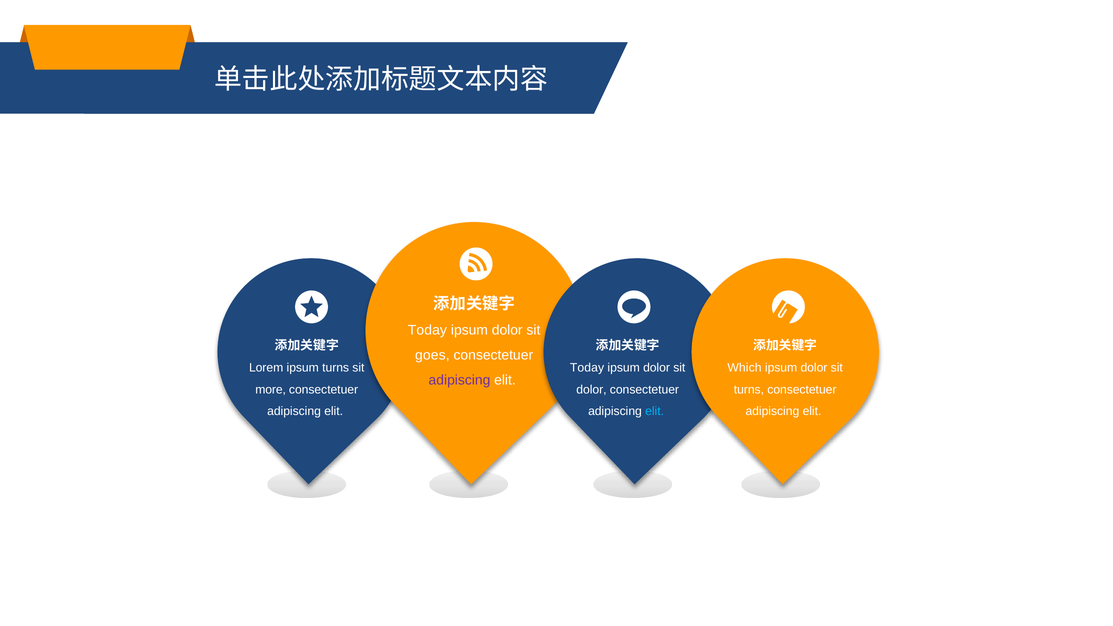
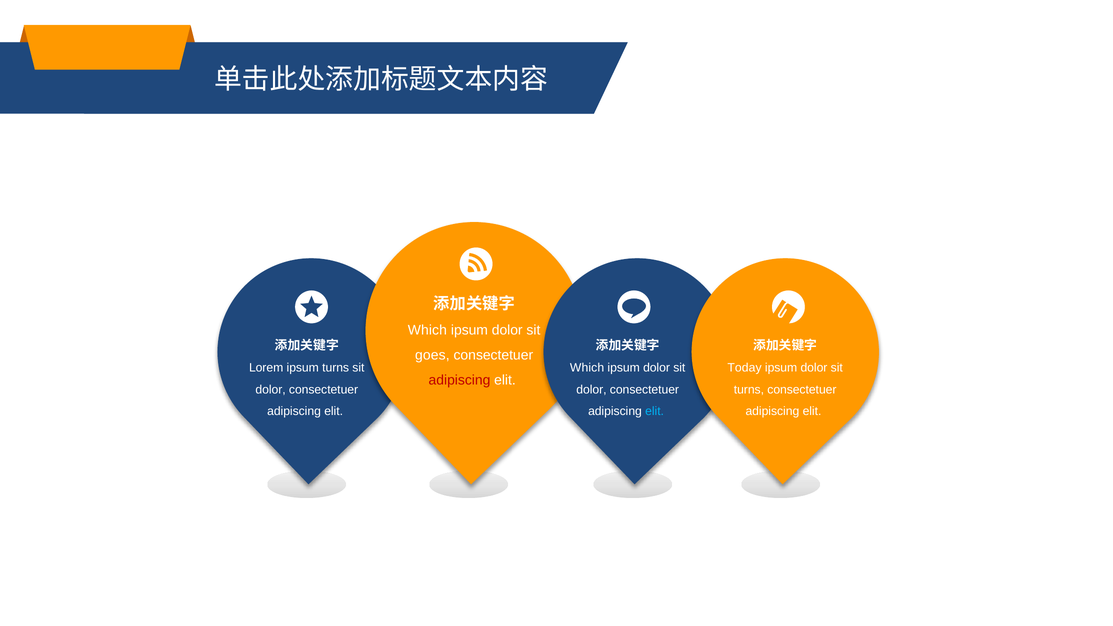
Today: Today -> Which (427, 330)
Today: Today -> Which (587, 368)
Which: Which -> Today (745, 368)
adipiscing colour: purple -> red (459, 380)
more: more -> dolor (271, 390)
